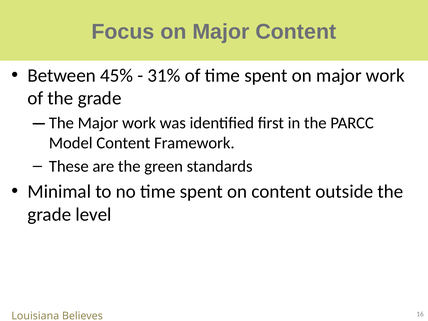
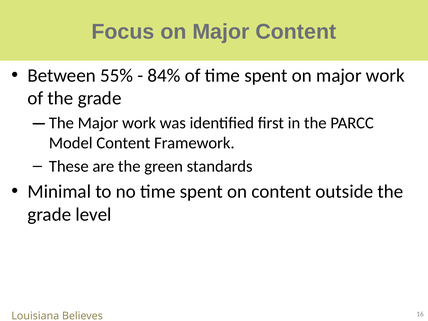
45%: 45% -> 55% (117, 76)
31%: 31% -> 84% (164, 76)
